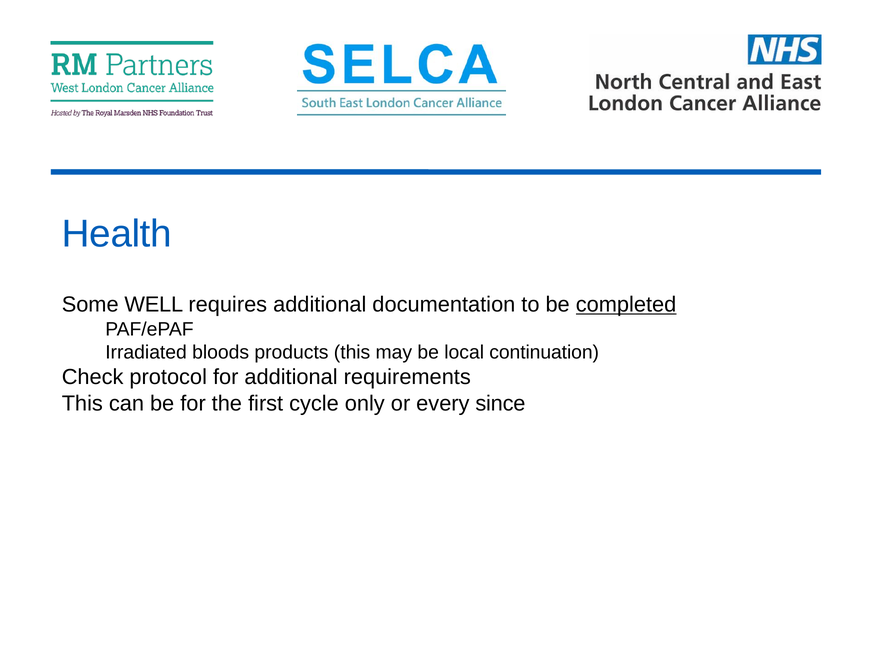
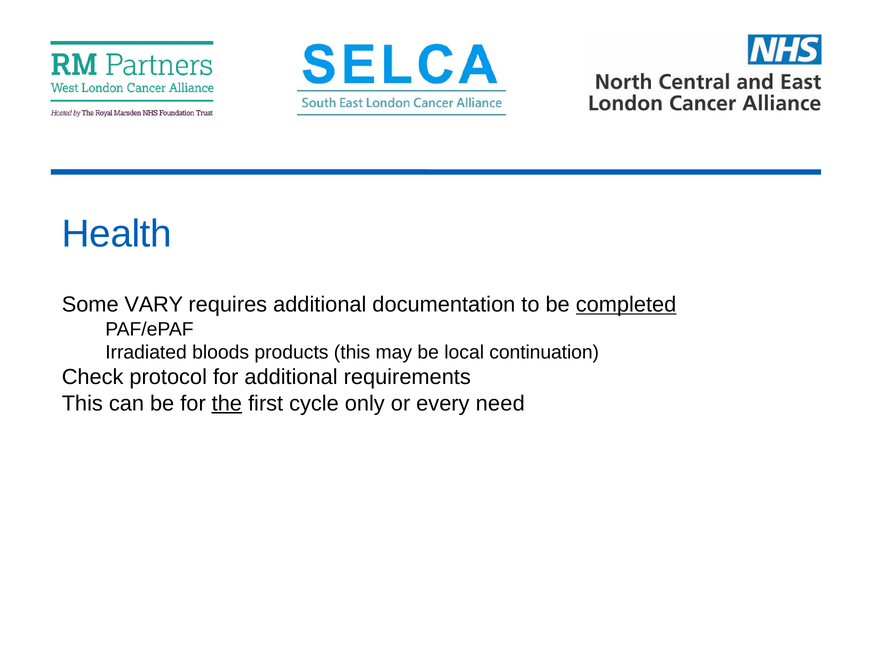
WELL: WELL -> VARY (154, 305)
the underline: none -> present (227, 403)
since: since -> need (500, 403)
